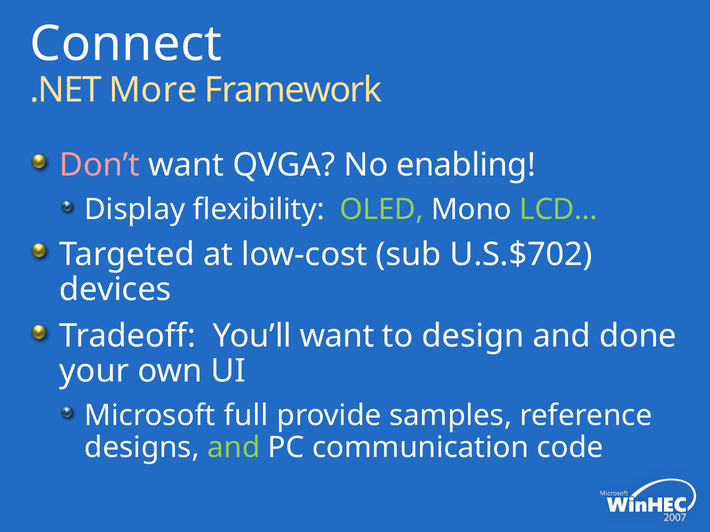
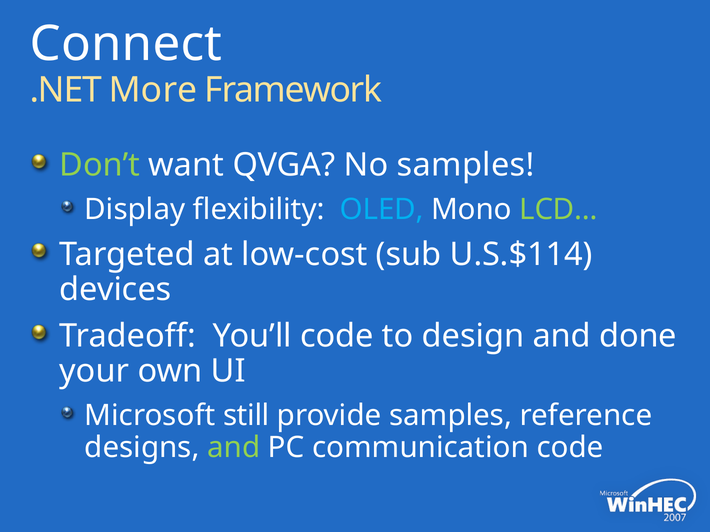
Don’t colour: pink -> light green (100, 165)
No enabling: enabling -> samples (466, 165)
OLED colour: light green -> light blue (382, 210)
U.S.$702: U.S.$702 -> U.S.$114 (521, 255)
You’ll want: want -> code (337, 336)
full: full -> still (246, 416)
